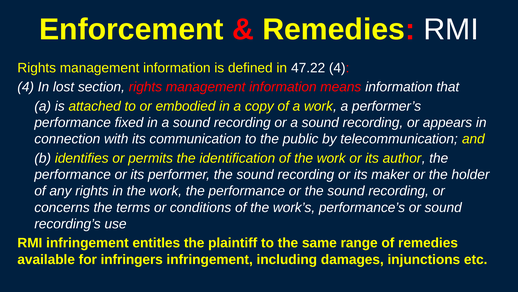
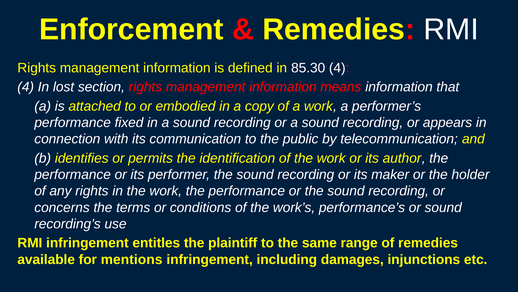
47.22: 47.22 -> 85.30 (308, 68)
infringers: infringers -> mentions (132, 259)
